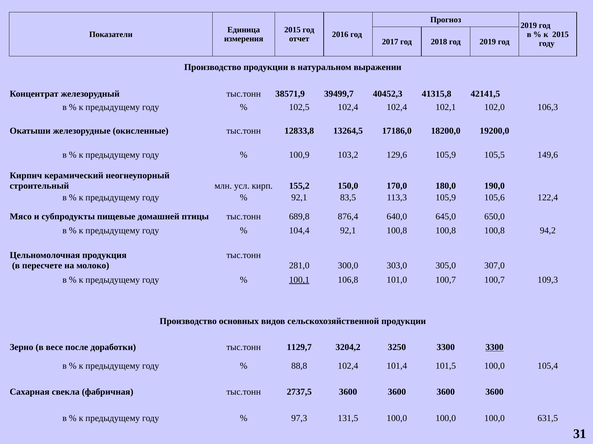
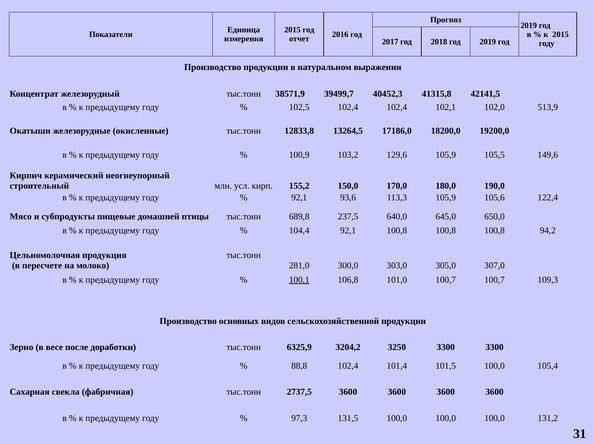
106,3: 106,3 -> 513,9 (548, 107)
83,5: 83,5 -> 93,6 (348, 198)
876,4: 876,4 -> 237,5 (348, 217)
1129,7: 1129,7 -> 6325,9 (299, 348)
3300 underline: present -> none (495, 348)
631,5: 631,5 -> 131,2 (548, 419)
